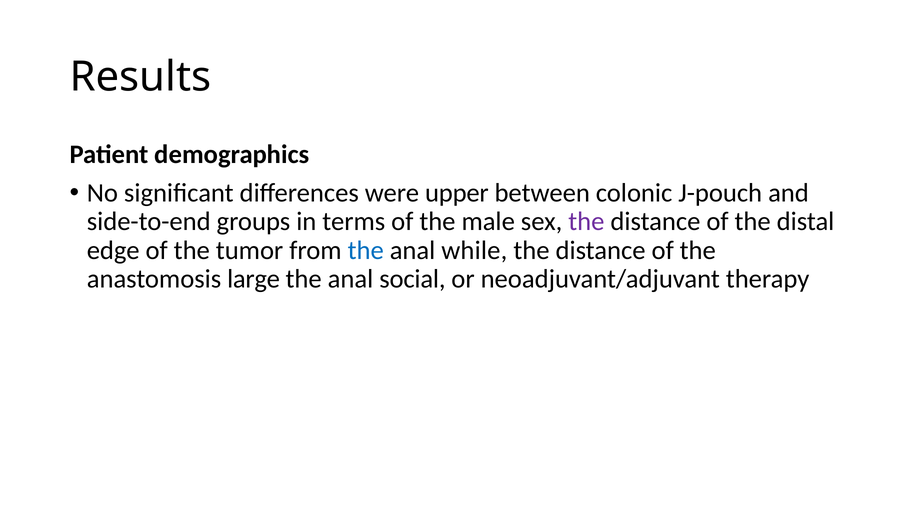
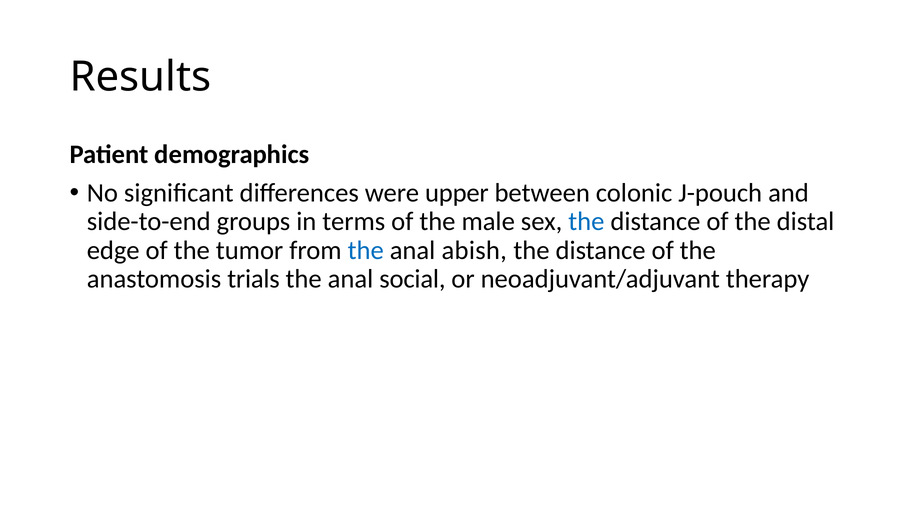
the colour: purple -> blue (586, 222)
while: while -> abish (474, 250)
large: large -> trials (254, 279)
